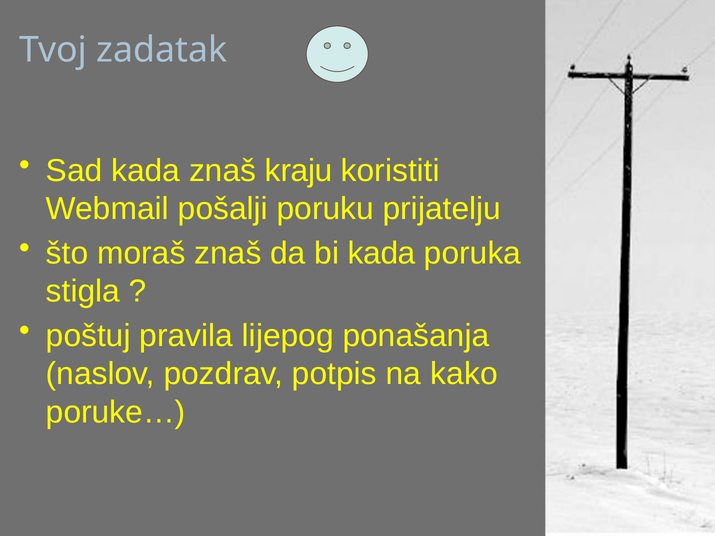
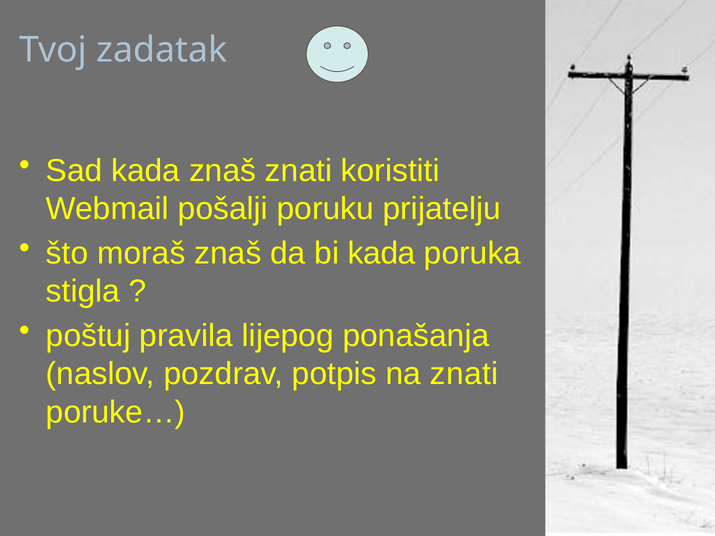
znaš kraju: kraju -> znati (299, 171)
na kako: kako -> znati (464, 374)
